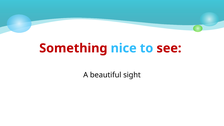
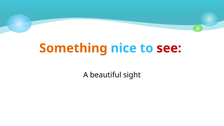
Something colour: red -> orange (73, 48)
